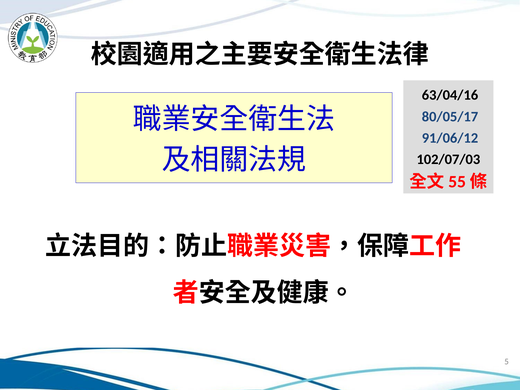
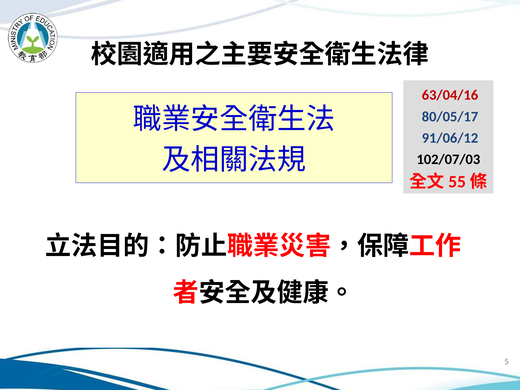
63/04/16 colour: black -> red (450, 95)
